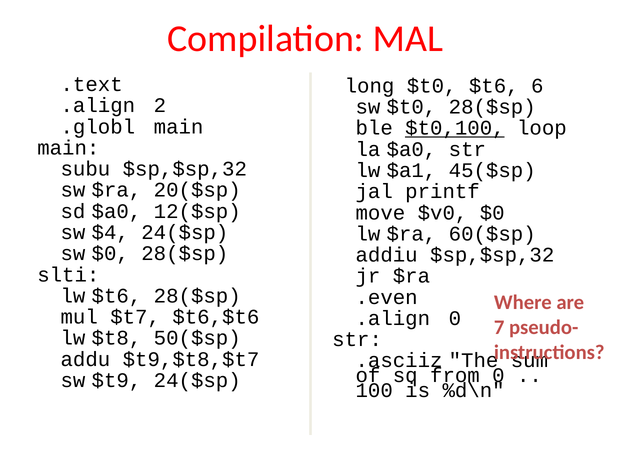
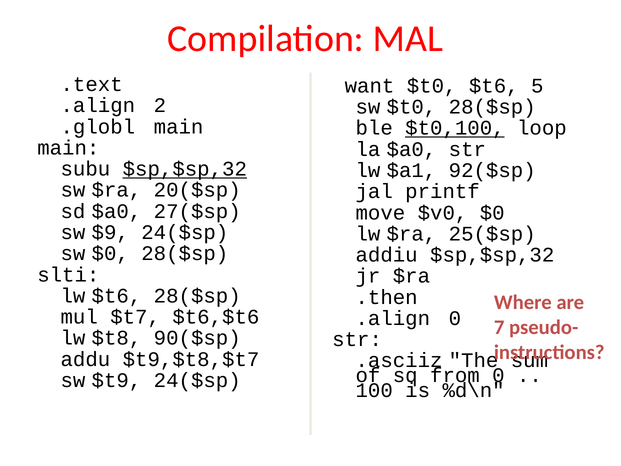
long: long -> want (370, 86)
6: 6 -> 5 (537, 86)
$sp,$sp,32 underline: none -> present (185, 169)
45($sp: 45($sp -> 92($sp (492, 170)
12($sp: 12($sp -> 27($sp (197, 211)
$4: $4 -> $9 (110, 232)
60($sp: 60($sp -> 25($sp (492, 234)
.even: .even -> .then (387, 297)
50($sp: 50($sp -> 90($sp (197, 338)
